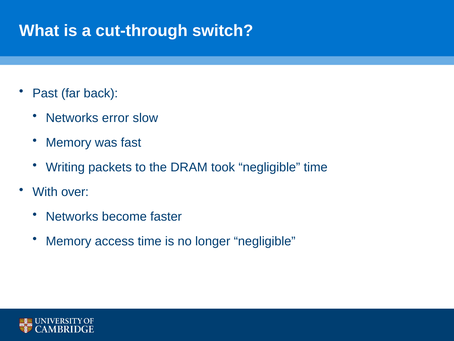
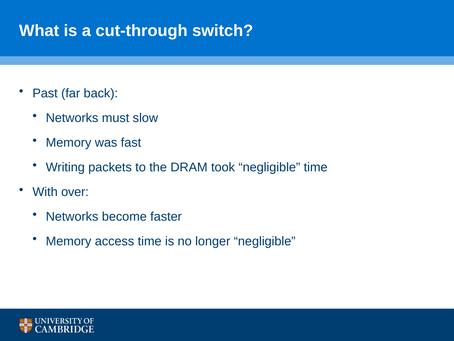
error: error -> must (116, 118)
